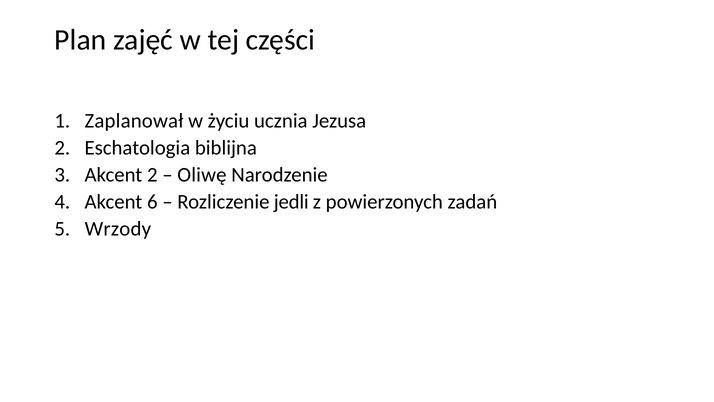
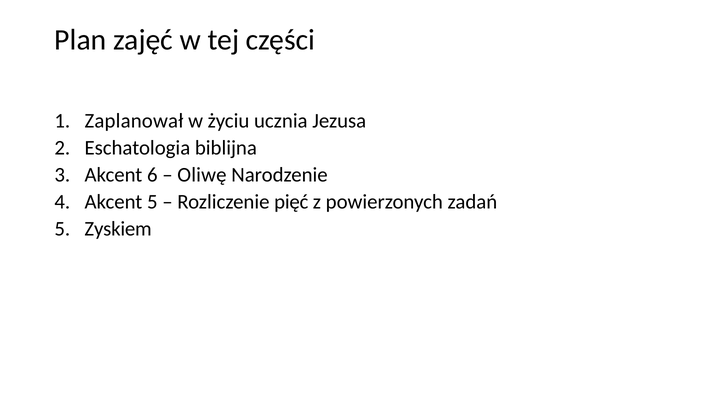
Akcent 2: 2 -> 6 (152, 175)
Akcent 6: 6 -> 5 (152, 202)
jedli: jedli -> pięć (291, 202)
Wrzody: Wrzody -> Zyskiem (118, 229)
